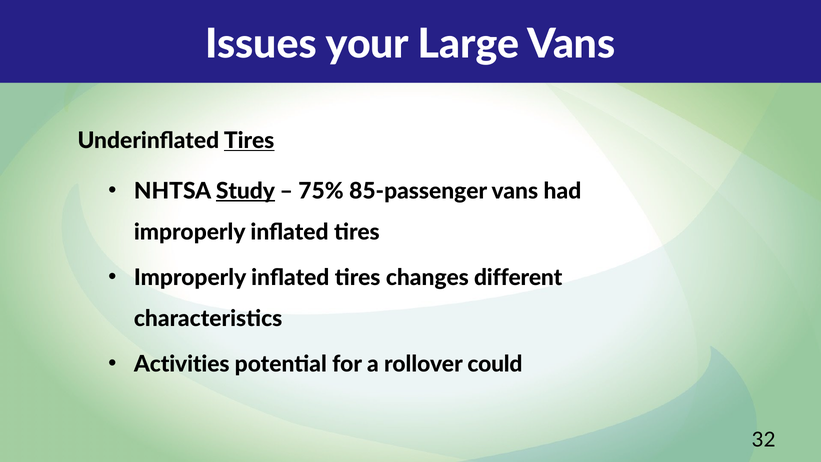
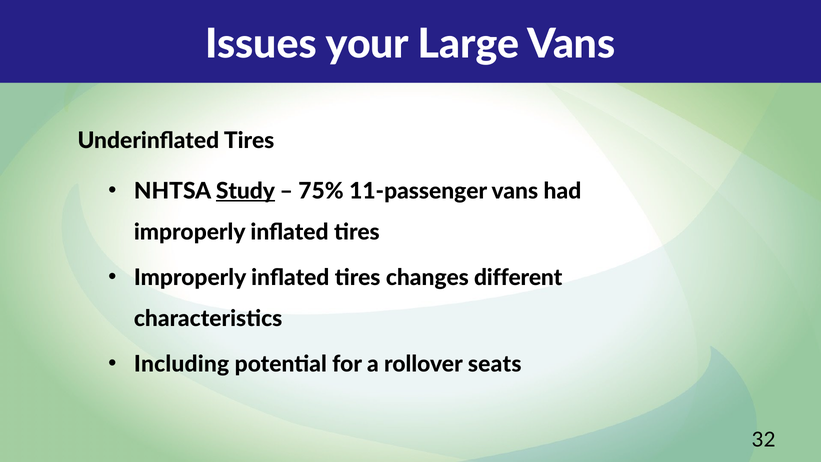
Tires underline: present -> none (249, 141)
85-passenger: 85-passenger -> 11-passenger (418, 191)
Activities: Activities -> Including (182, 364)
could: could -> seats (495, 364)
